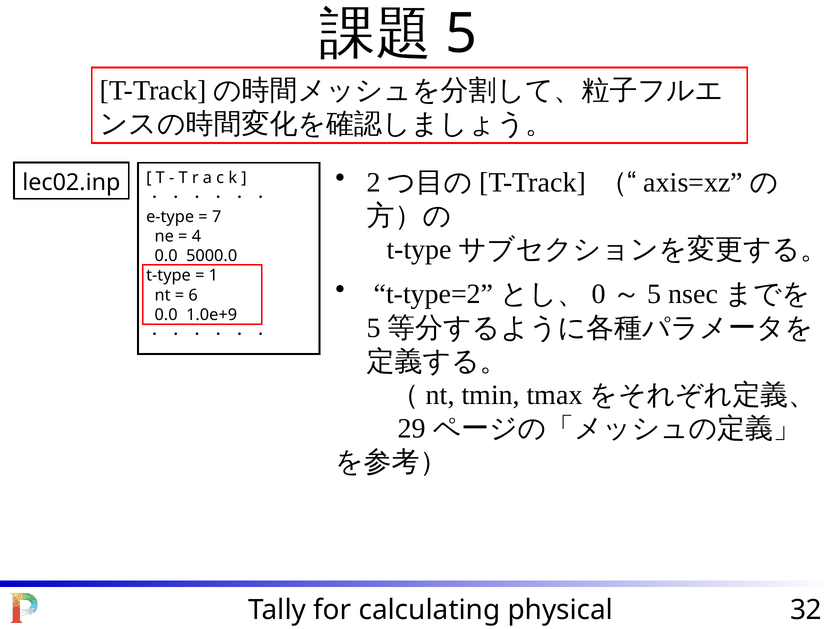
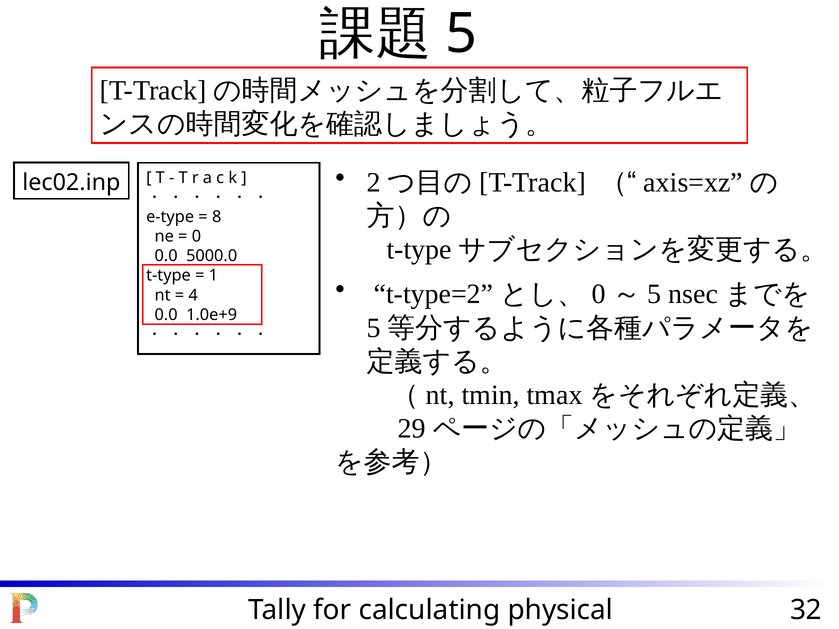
7: 7 -> 8 (217, 217)
4: 4 -> 0 (196, 237)
6: 6 -> 4 (193, 295)
